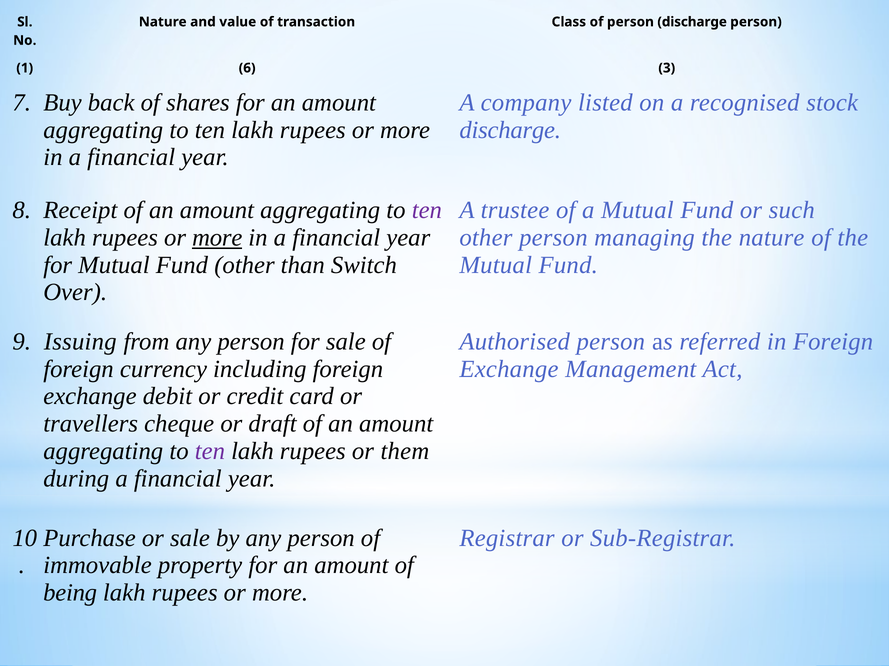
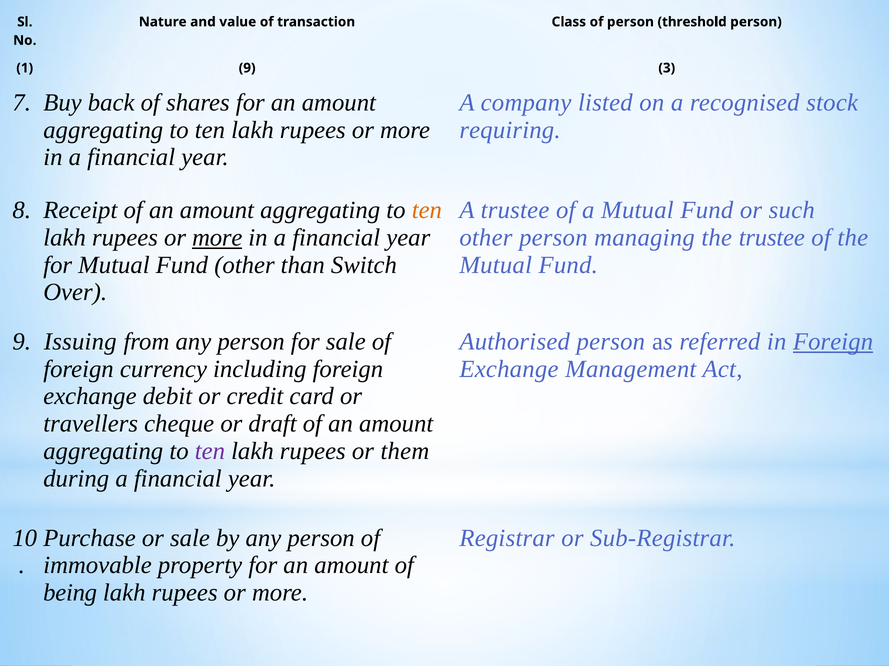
person discharge: discharge -> threshold (692, 22)
1 6: 6 -> 9 (247, 68)
discharge: discharge -> requiring (510, 130)
ten colour: purple -> orange (427, 210)
the nature: nature -> trustee (772, 238)
Foreign underline: none -> present (833, 342)
